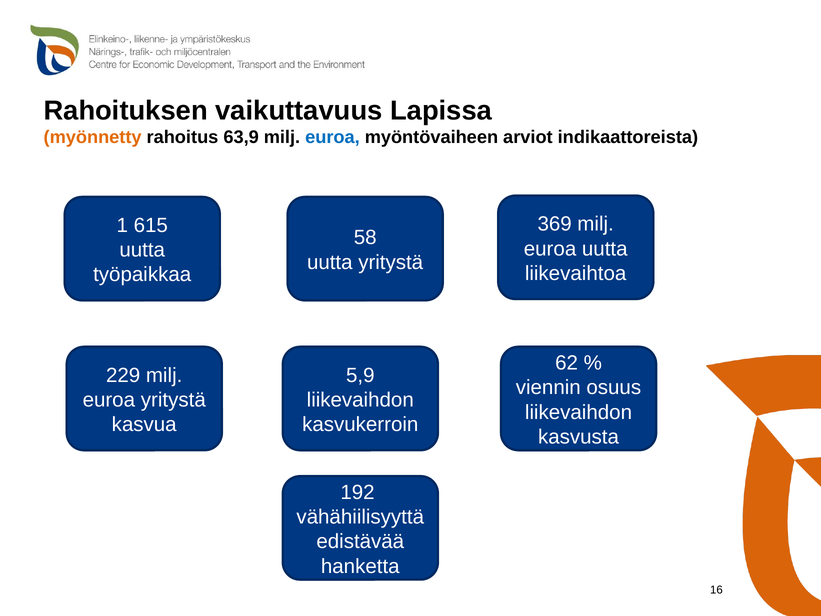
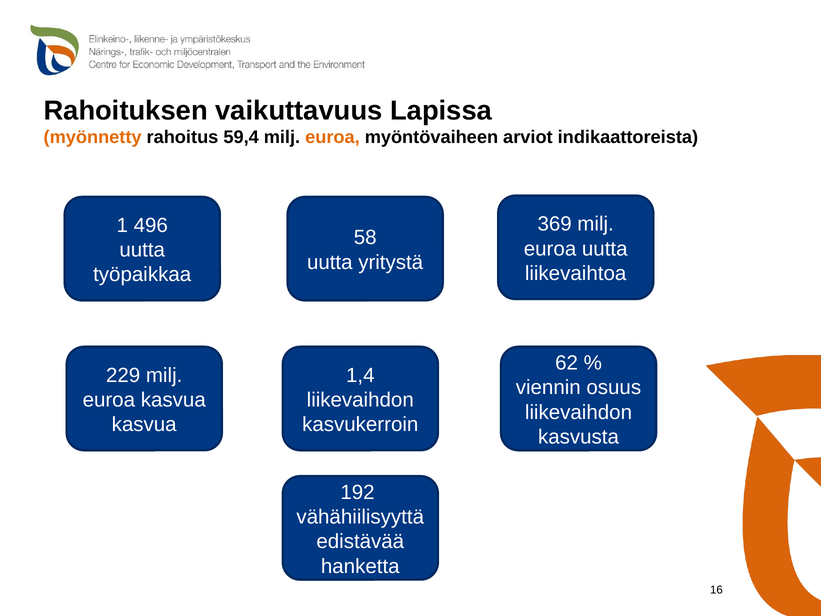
63,9: 63,9 -> 59,4 (241, 137)
euroa colour: blue -> orange (332, 137)
615: 615 -> 496 (151, 225)
5,9: 5,9 -> 1,4 (360, 375)
euroa yritystä: yritystä -> kasvua (173, 400)
